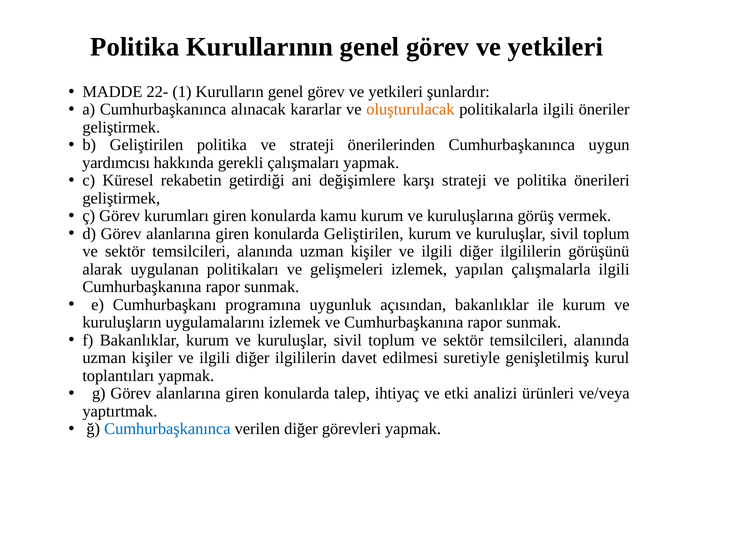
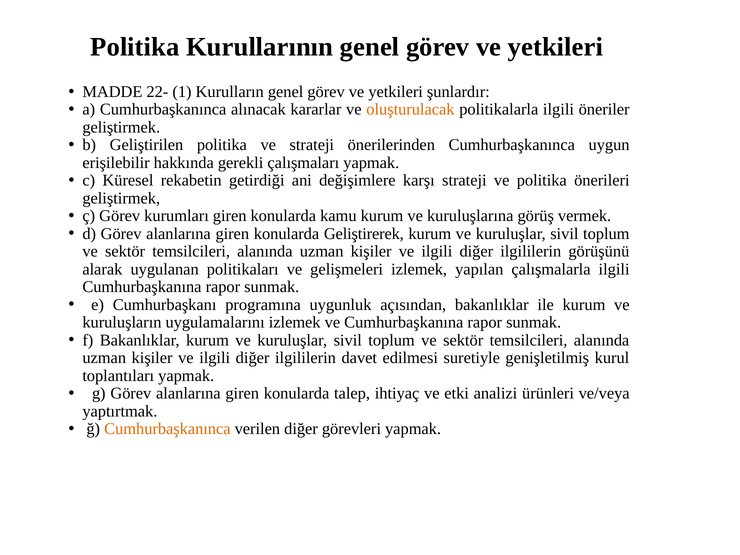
yardımcısı: yardımcısı -> erişilebilir (116, 163)
konularda Geliştirilen: Geliştirilen -> Geliştirerek (364, 234)
Cumhurbaşkanınca colour: blue -> orange (167, 429)
